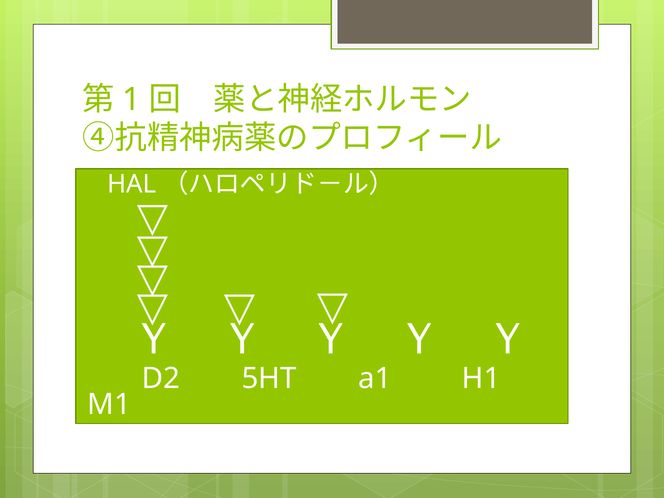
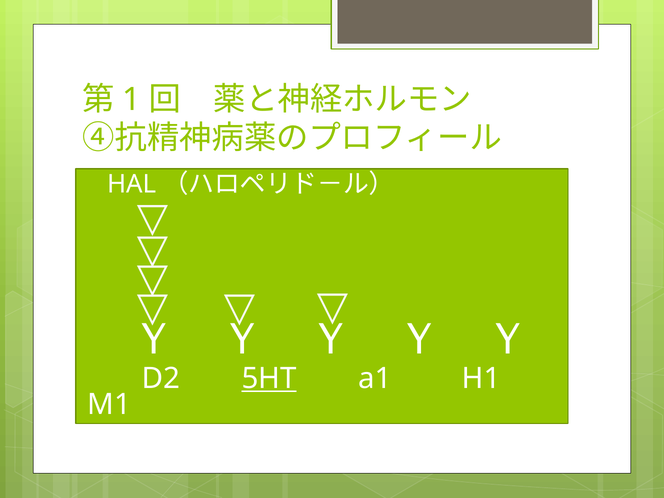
5HT underline: none -> present (269, 379)
